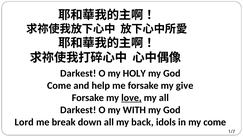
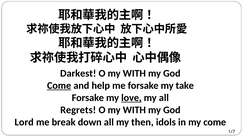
HOLY: HOLY -> WITH (134, 73)
Come underline: none -> present (59, 85)
give: give -> take (185, 85)
Darkest: Darkest -> Regrets (78, 110)
back: back -> then (142, 122)
